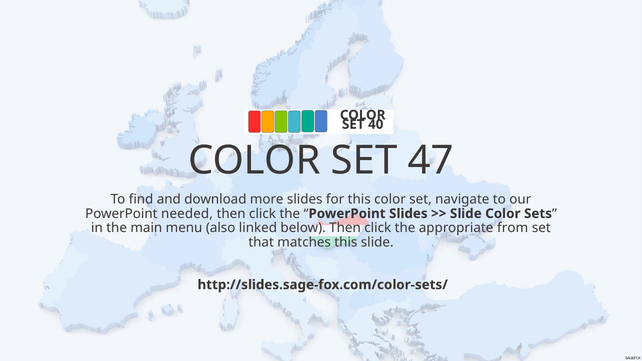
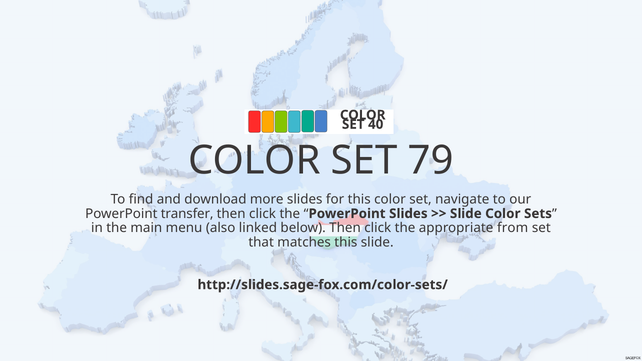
47: 47 -> 79 (431, 160)
needed: needed -> transfer (187, 214)
